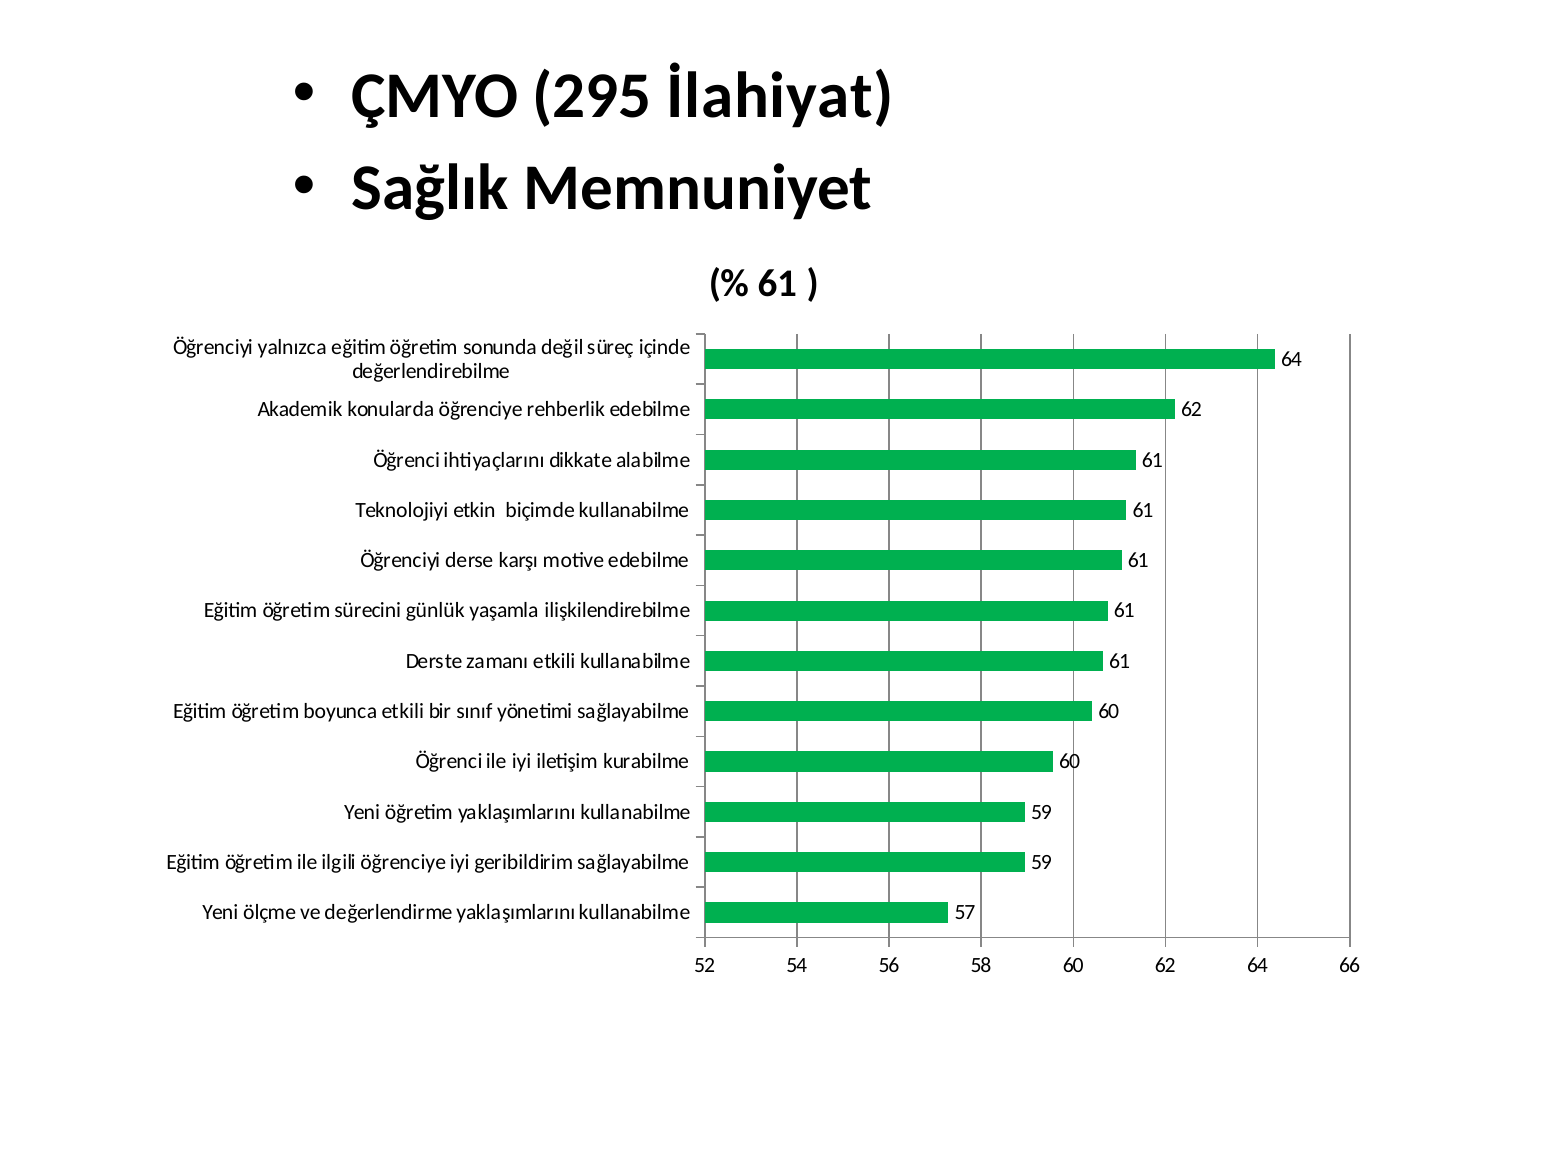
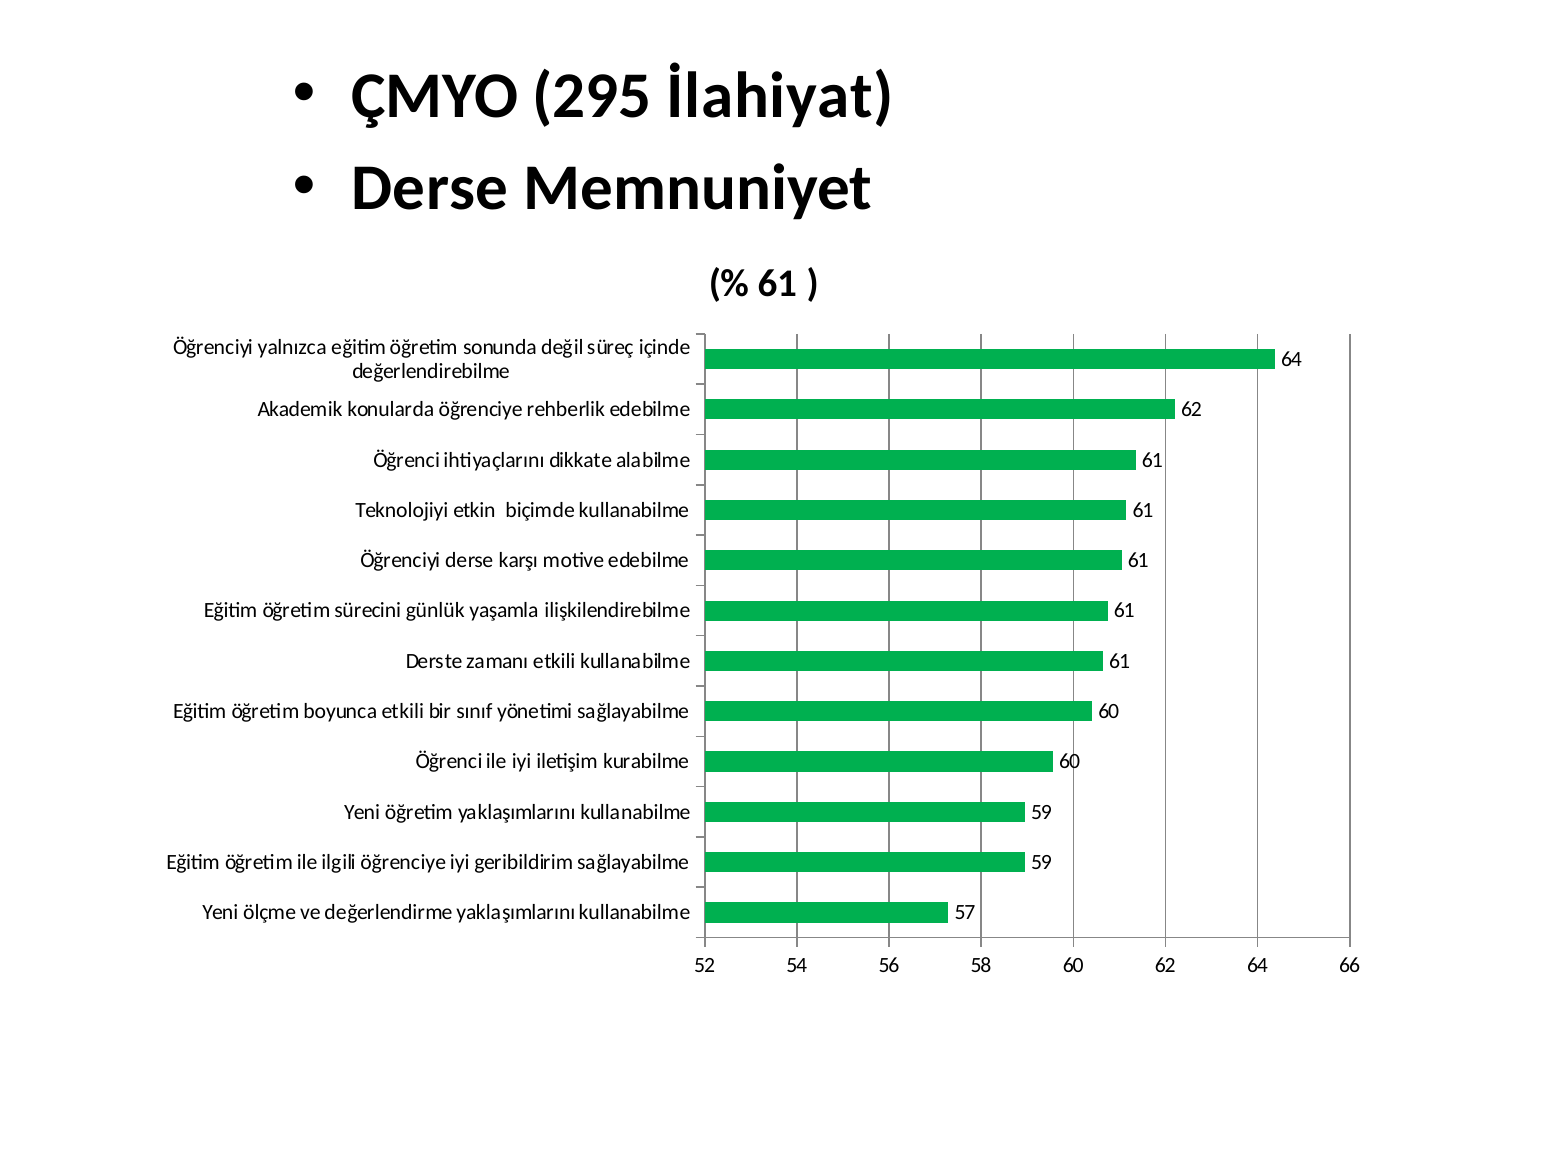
Sağlık: Sağlık -> Derse (430, 188)
